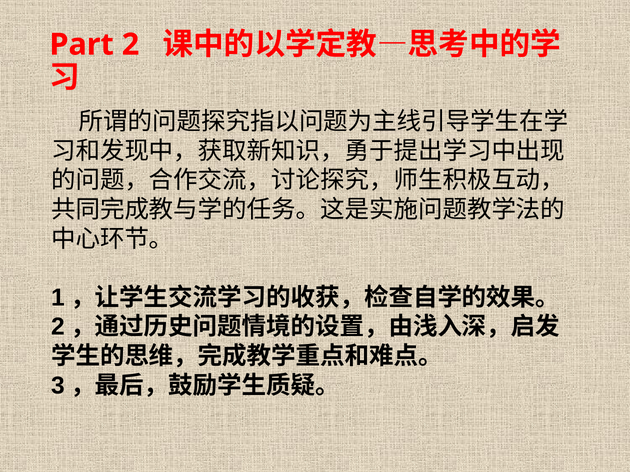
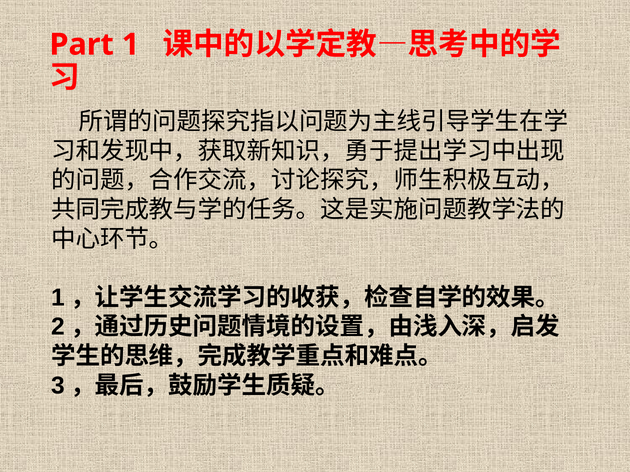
Part 2: 2 -> 1 (131, 45)
